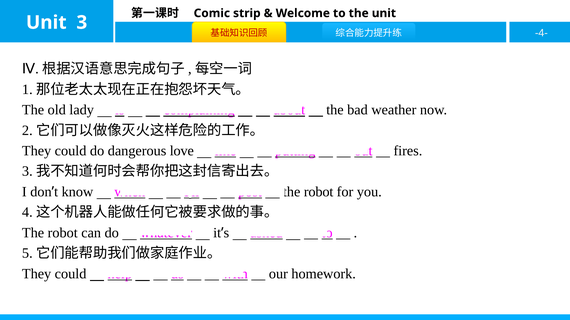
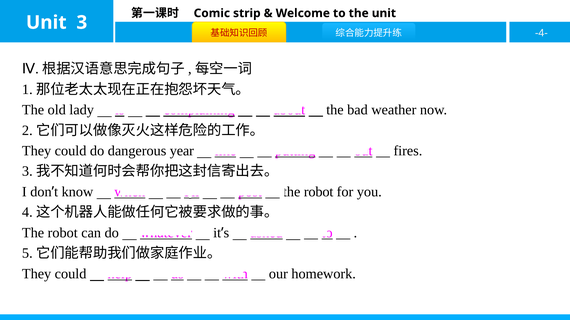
love: love -> year (182, 151)
